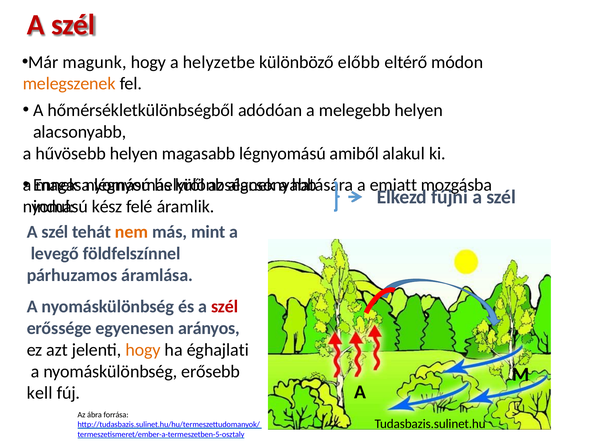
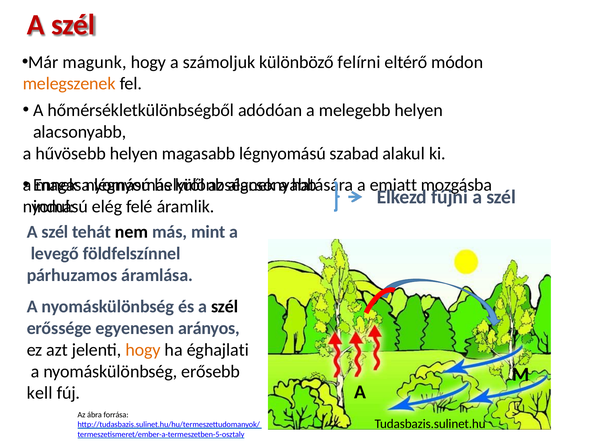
helyzetbe: helyzetbe -> számoljuk (219, 62)
előbb: előbb -> felírni (359, 62)
amiből: amiből -> szabad (354, 153)
kész: kész -> elég (107, 206)
nem colour: orange -> black (132, 232)
szél colour: red -> black (225, 306)
